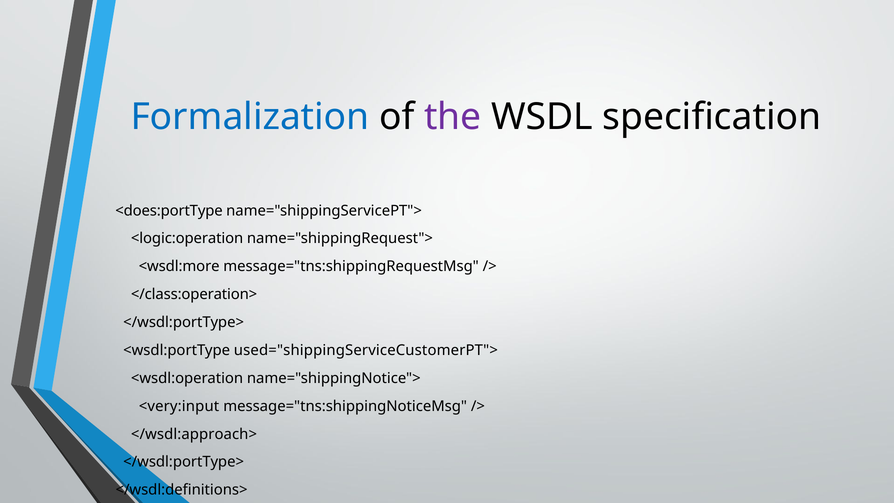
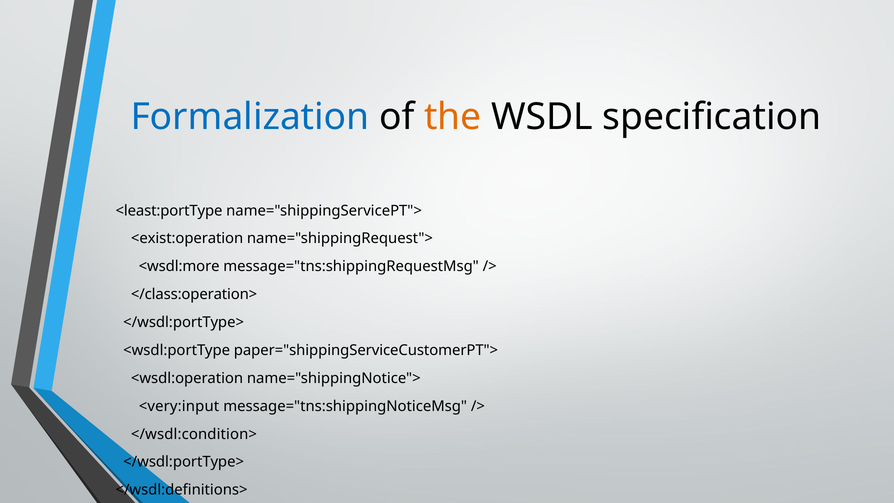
the colour: purple -> orange (453, 117)
<does:portType: <does:portType -> <least:portType (169, 211)
<logic:operation: <logic:operation -> <exist:operation (187, 239)
used="shippingServiceCustomerPT">: used="shippingServiceCustomerPT"> -> paper="shippingServiceCustomerPT"> (366, 350)
</wsdl:approach>: </wsdl:approach> -> </wsdl:condition> (194, 434)
